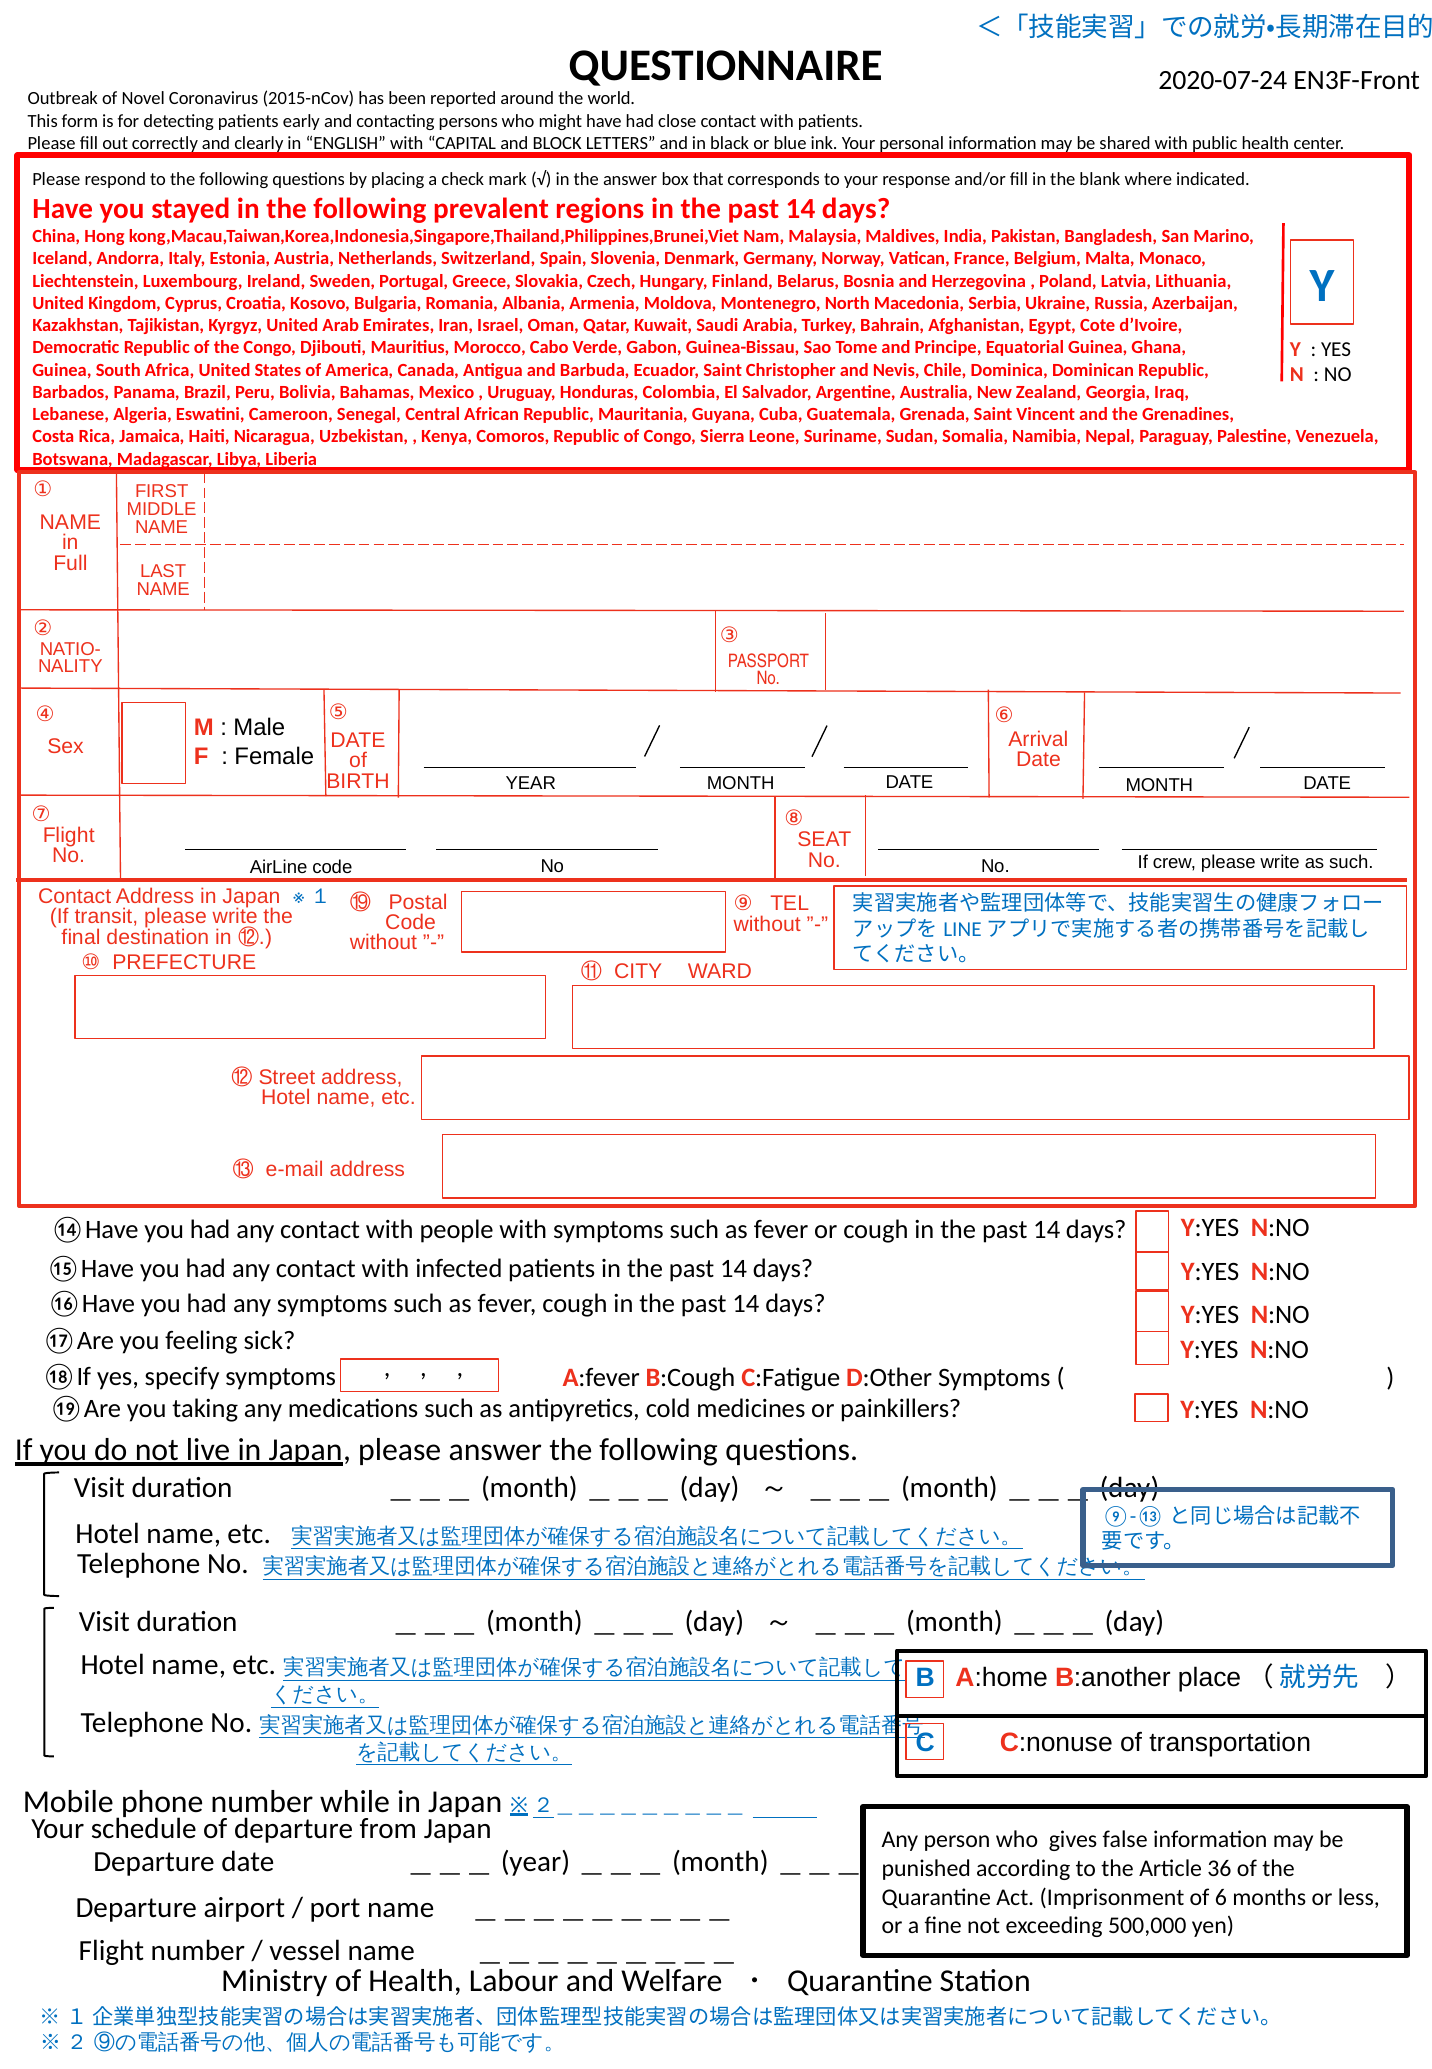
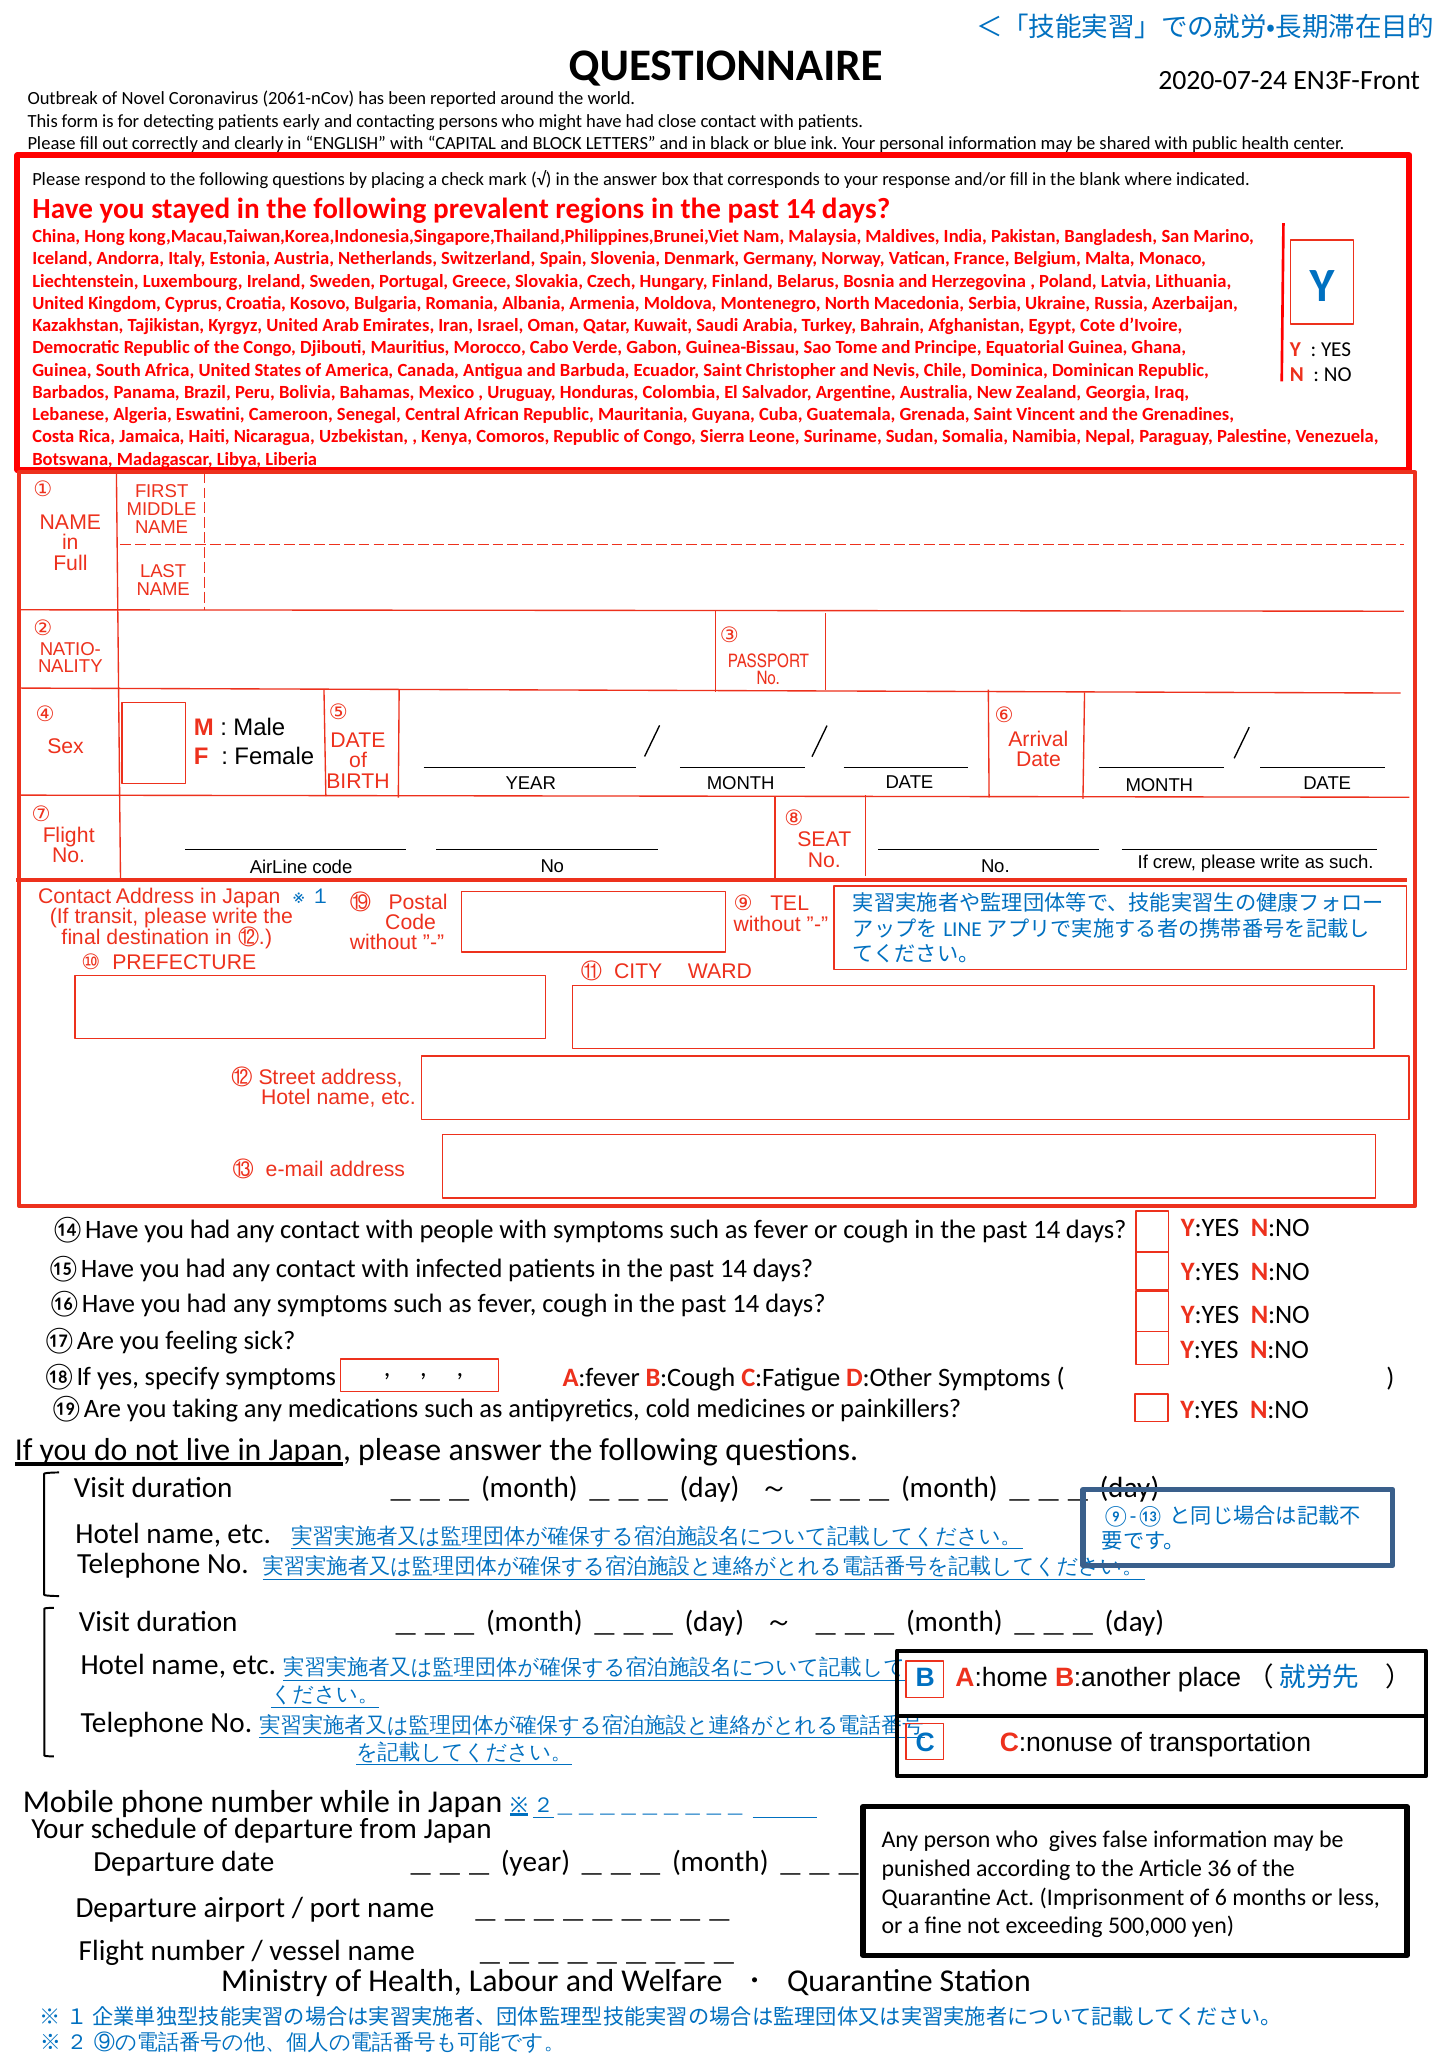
2015-nCov: 2015-nCov -> 2061-nCov (308, 99)
